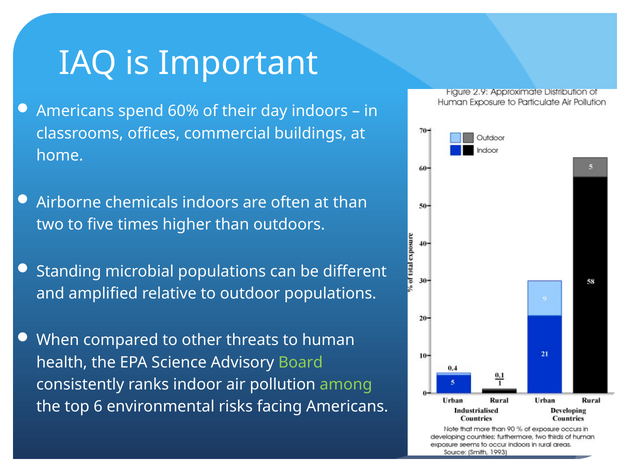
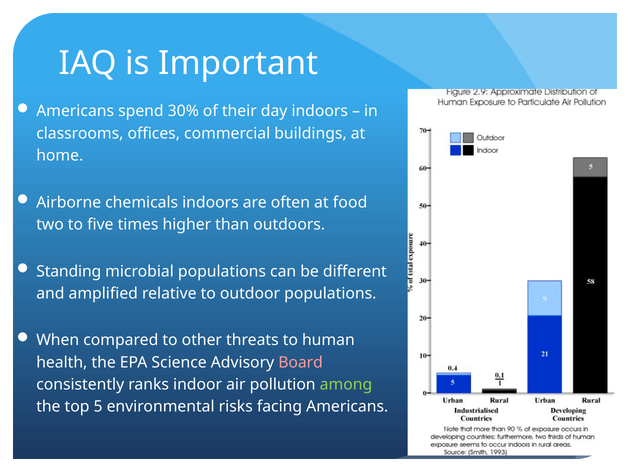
60%: 60% -> 30% (183, 111)
at than: than -> food (350, 203)
Board colour: light green -> pink (301, 363)
6: 6 -> 5 (98, 407)
